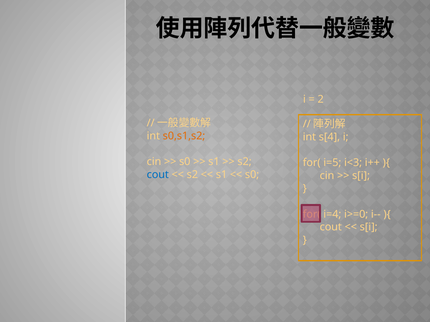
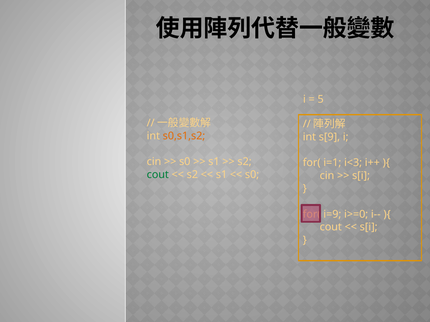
2: 2 -> 5 (321, 99)
s[4: s[4 -> s[9 (329, 137)
i=5: i=5 -> i=1 (332, 163)
cout colour: blue -> green (158, 175)
i=4: i=4 -> i=9 (332, 214)
